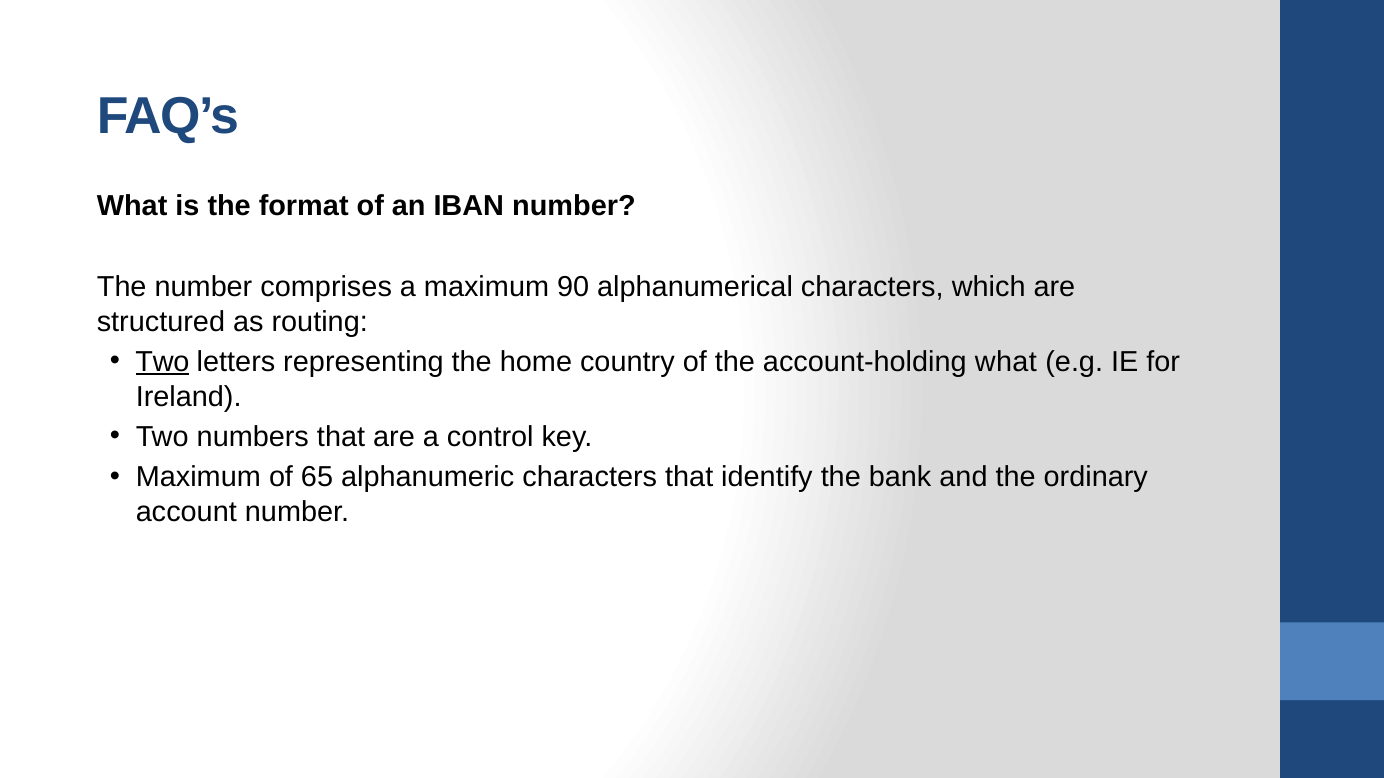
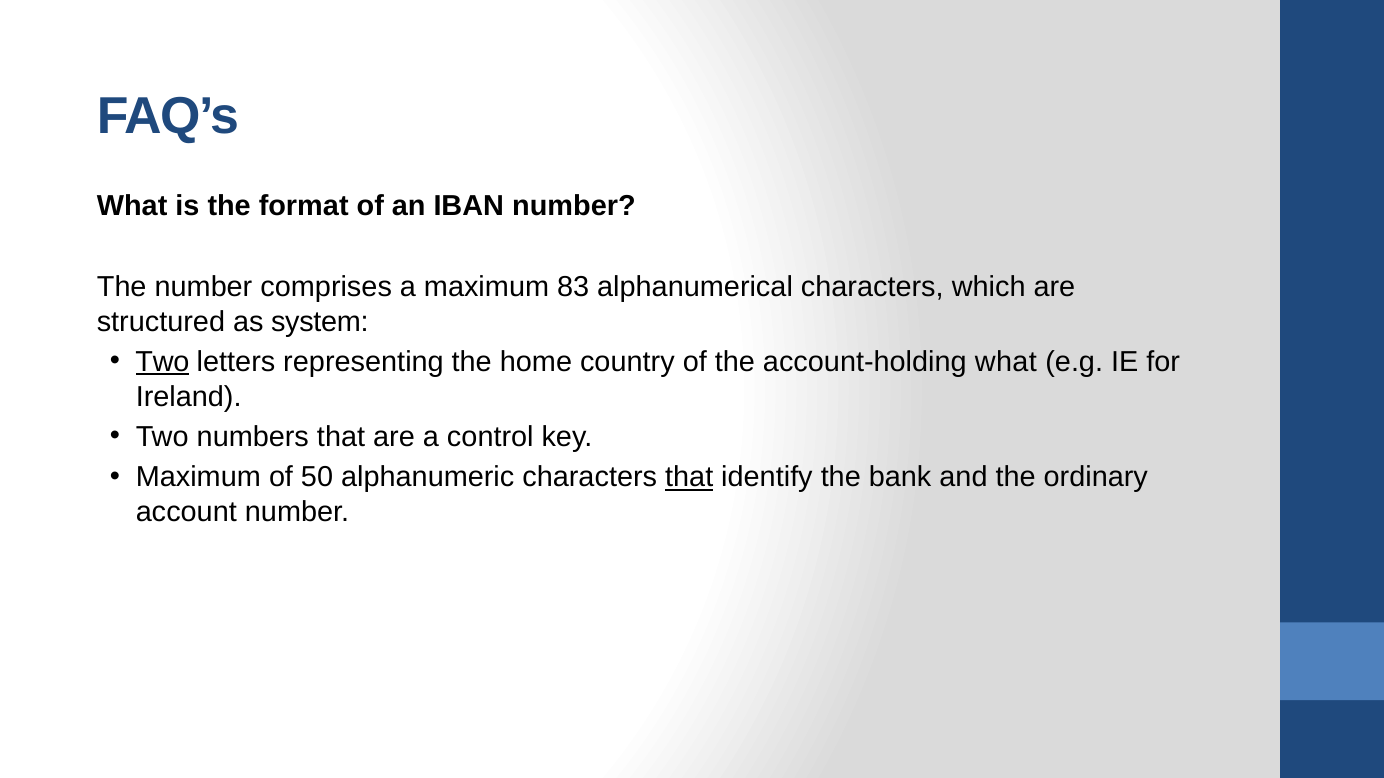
90: 90 -> 83 (573, 287)
routing: routing -> system (320, 322)
65: 65 -> 50 (317, 478)
that underline: none -> present (689, 478)
